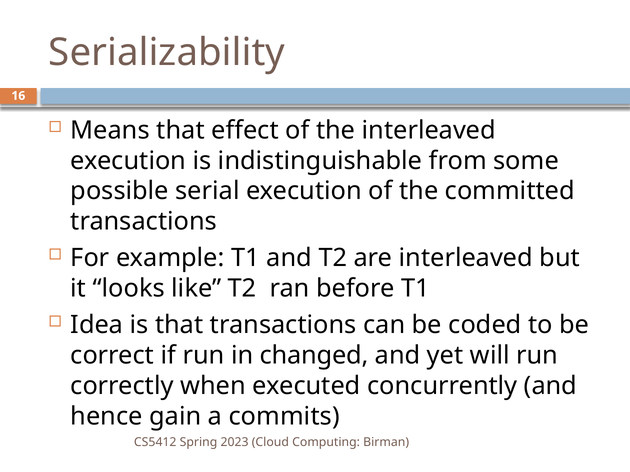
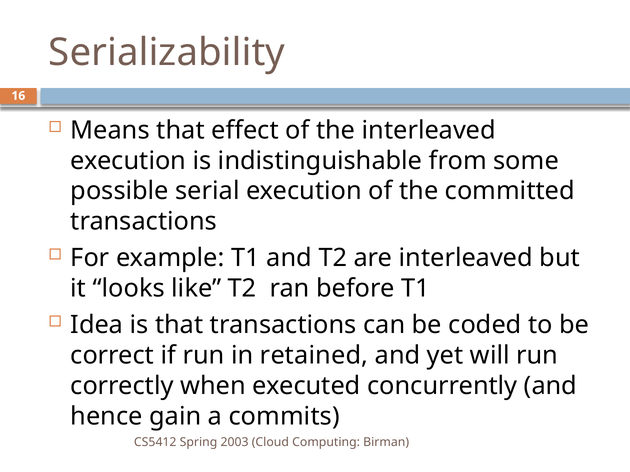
changed: changed -> retained (314, 356)
2023: 2023 -> 2003 (235, 443)
